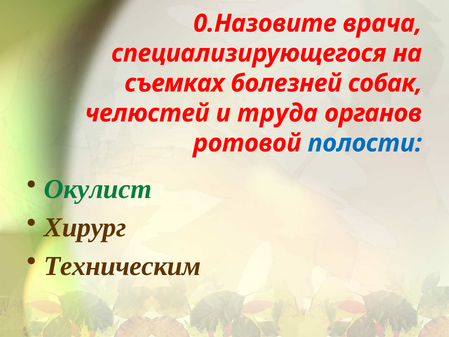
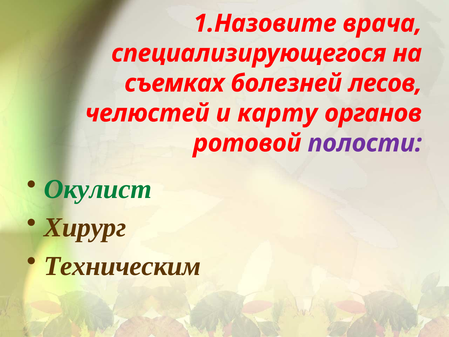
0.Назовите: 0.Назовите -> 1.Назовите (265, 23)
собак: собак -> лесов (385, 83)
труда: труда -> карту (277, 113)
полости colour: blue -> purple (365, 143)
